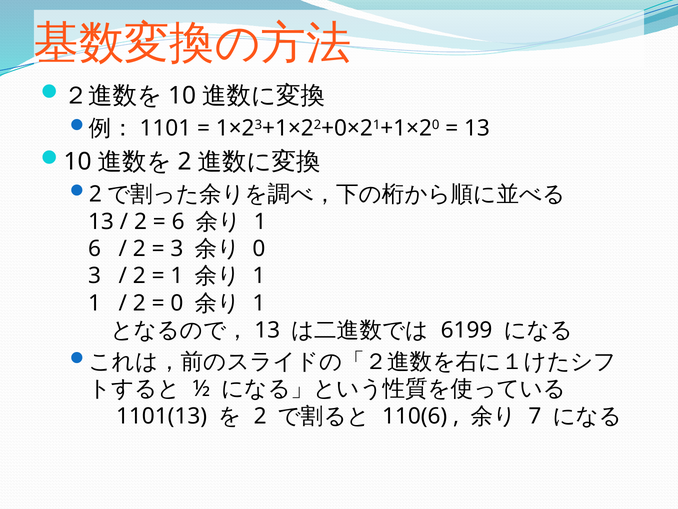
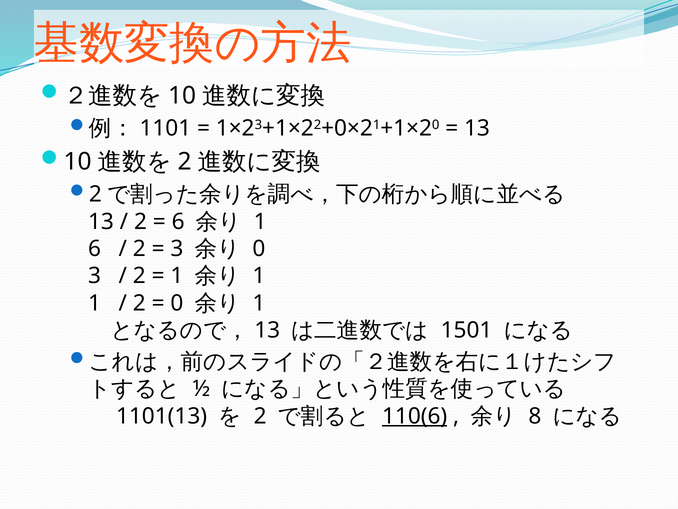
6199: 6199 -> 1501 (467, 330)
110(6 underline: none -> present (415, 416)
7: 7 -> 8 (535, 416)
